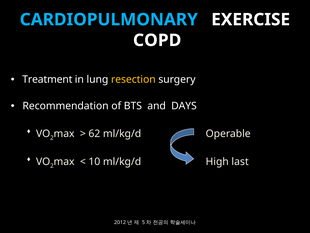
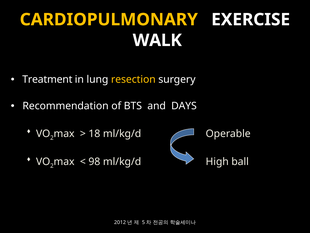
CARDIOPULMONARY colour: light blue -> yellow (109, 20)
COPD: COPD -> WALK (157, 40)
62: 62 -> 18 (94, 134)
10: 10 -> 98 (94, 161)
last: last -> ball (240, 161)
